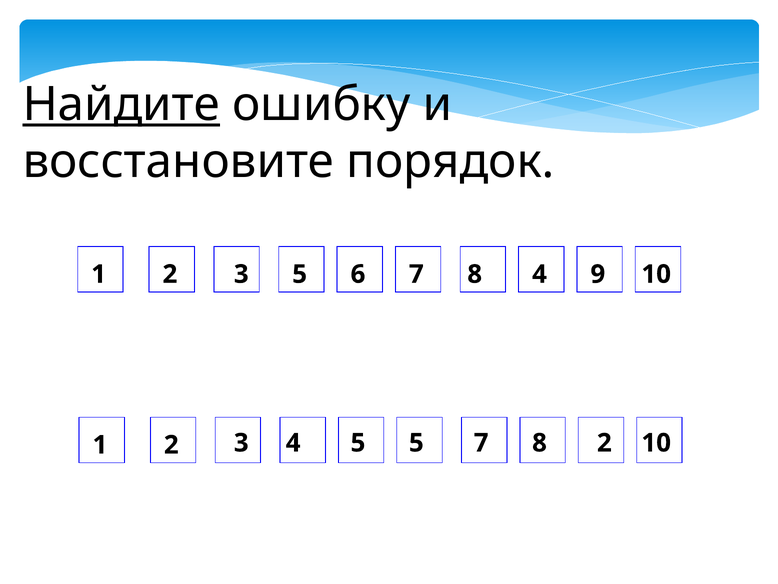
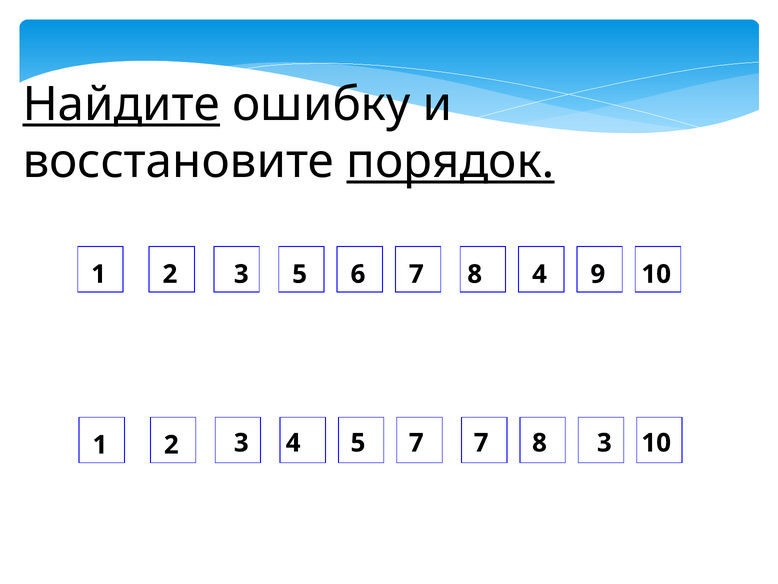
порядок underline: none -> present (450, 161)
5 5: 5 -> 7 (416, 443)
2: 2 -> 3 (604, 443)
